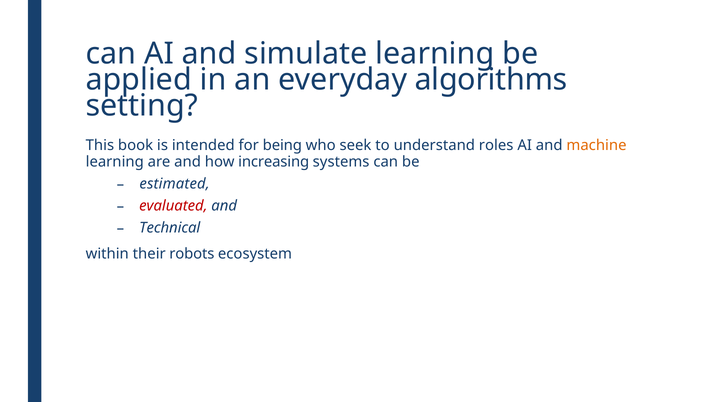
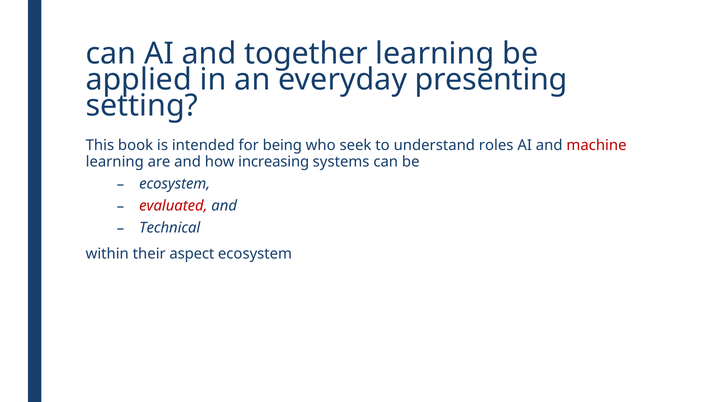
simulate: simulate -> together (306, 54)
algorithms: algorithms -> presenting (491, 80)
machine colour: orange -> red (596, 145)
estimated: estimated -> ecosystem (175, 184)
robots: robots -> aspect (192, 254)
